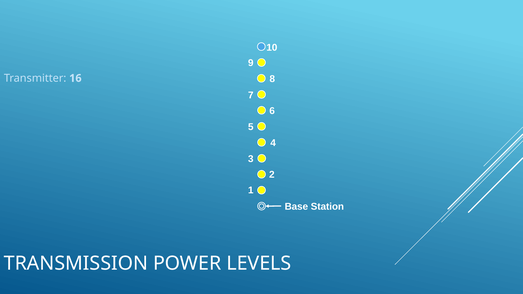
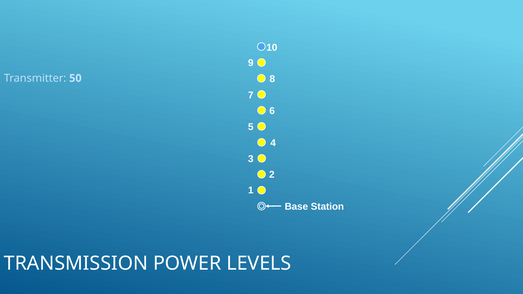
16: 16 -> 50 (75, 78)
